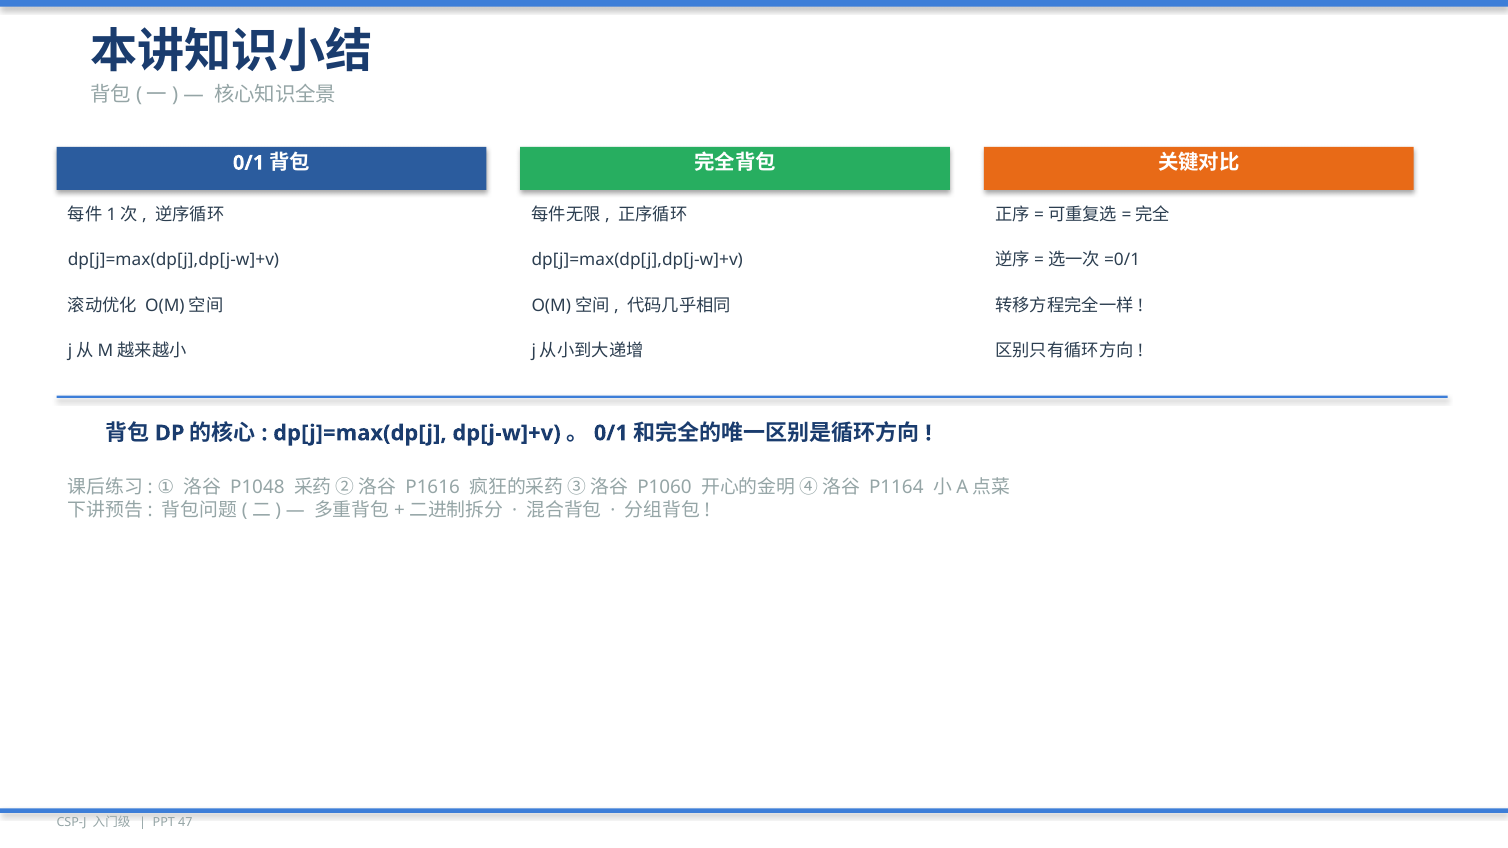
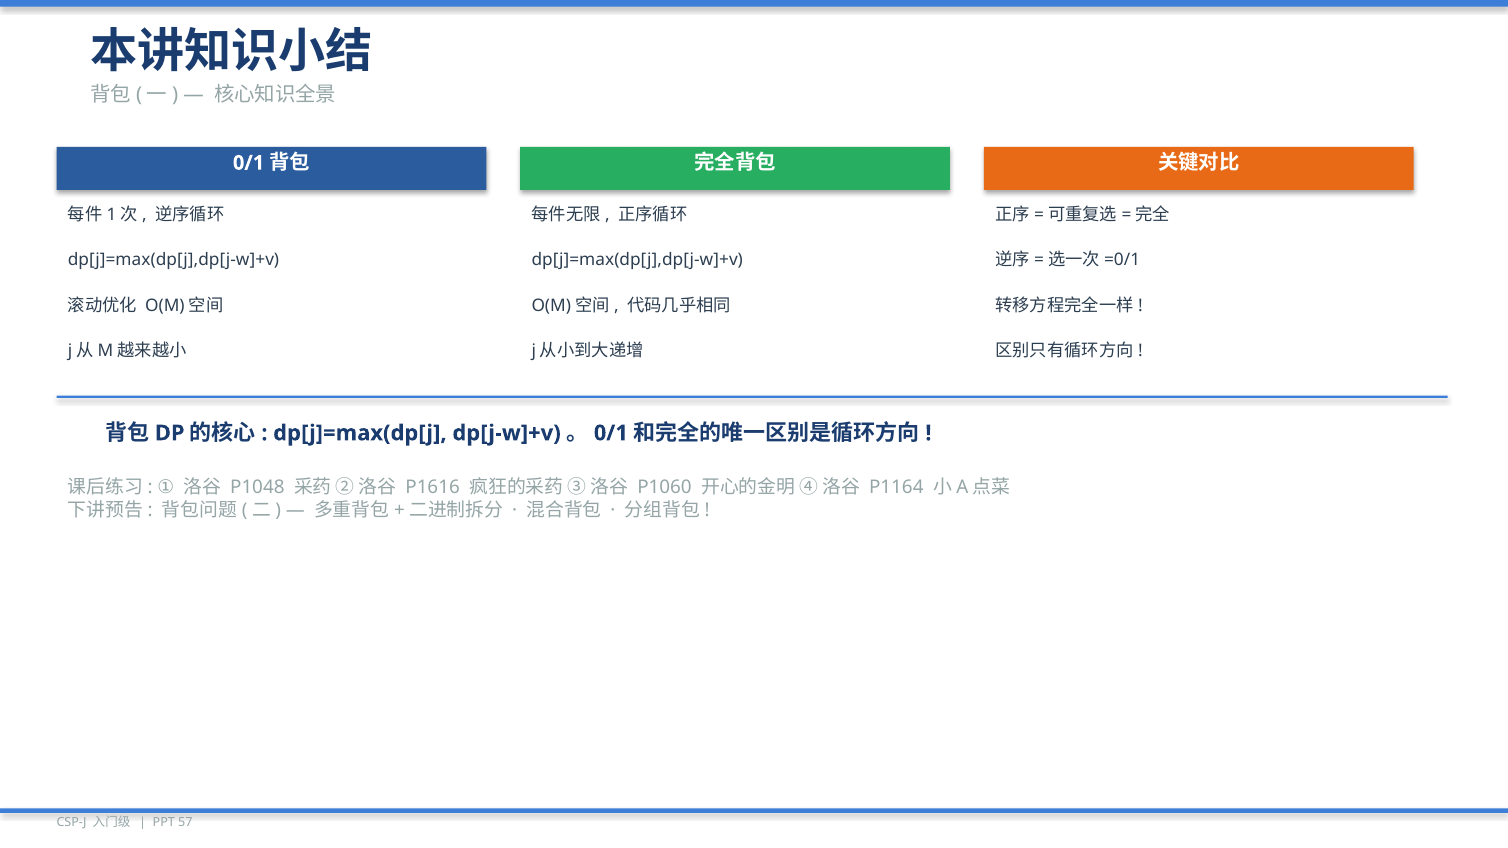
47: 47 -> 57 (185, 823)
